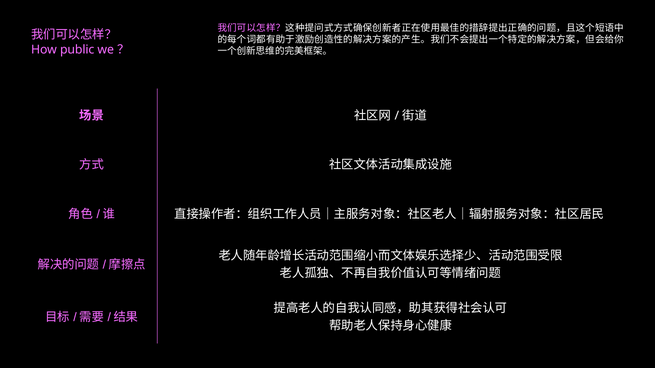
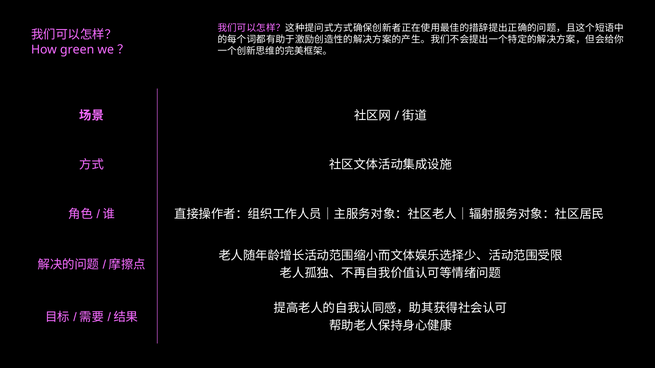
public: public -> green (77, 50)
